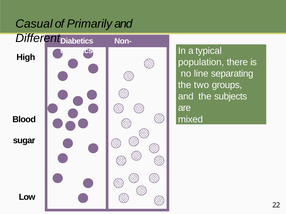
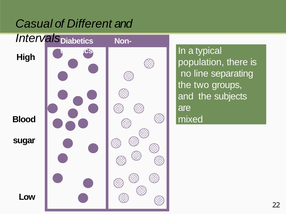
Primarily: Primarily -> Different (89, 24)
Different: Different -> Intervals (38, 38)
